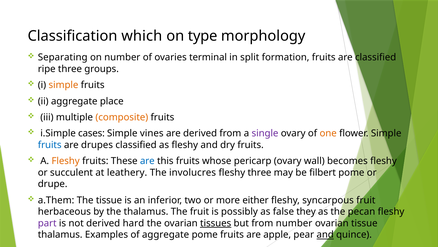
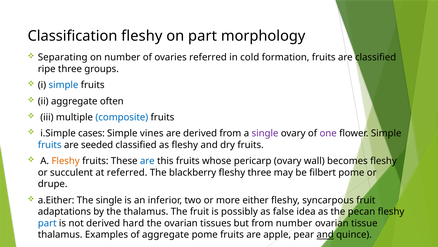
Classification which: which -> fleshy (142, 36)
on type: type -> part (203, 36)
ovaries terminal: terminal -> referred (208, 57)
split: split -> cold (250, 57)
simple colour: orange -> blue (63, 85)
place: place -> often (112, 101)
composite colour: orange -> blue (122, 117)
one colour: orange -> purple (328, 133)
drupes: drupes -> seeded (97, 145)
at leathery: leathery -> referred (127, 172)
involucres: involucres -> blackberry (193, 172)
a.Them: a.Them -> a.Either (56, 200)
The tissue: tissue -> single (109, 200)
herbaceous: herbaceous -> adaptations (64, 211)
they: they -> idea (306, 211)
part colour: purple -> blue (47, 223)
tissues underline: present -> none (216, 223)
